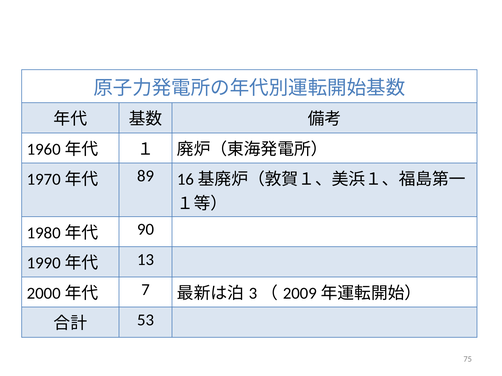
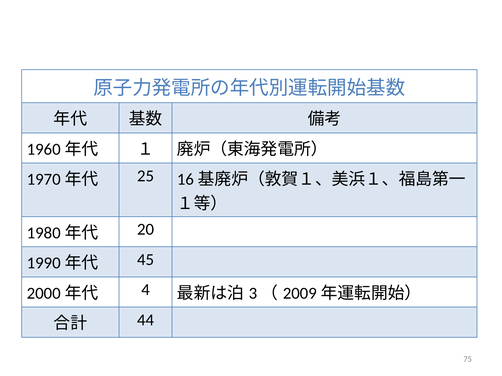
89: 89 -> 25 (146, 176)
90: 90 -> 20 (146, 230)
13: 13 -> 45 (146, 260)
7: 7 -> 4 (146, 290)
53: 53 -> 44 (146, 320)
